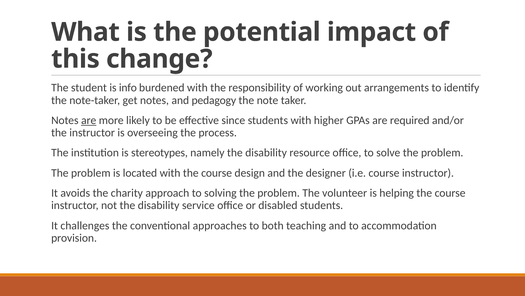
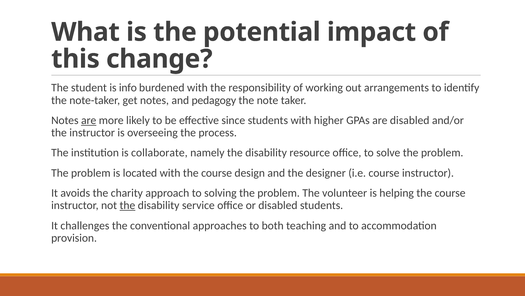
are required: required -> disabled (410, 120)
stereotypes: stereotypes -> collaborate (159, 152)
the underline: none -> present (127, 205)
